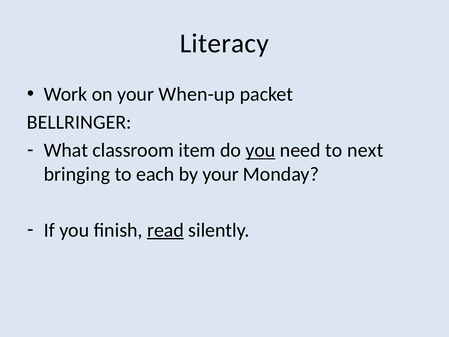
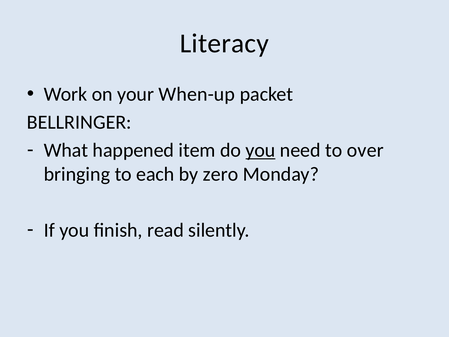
classroom: classroom -> happened (133, 150)
next: next -> over (365, 150)
by your: your -> zero (221, 174)
read underline: present -> none (165, 230)
